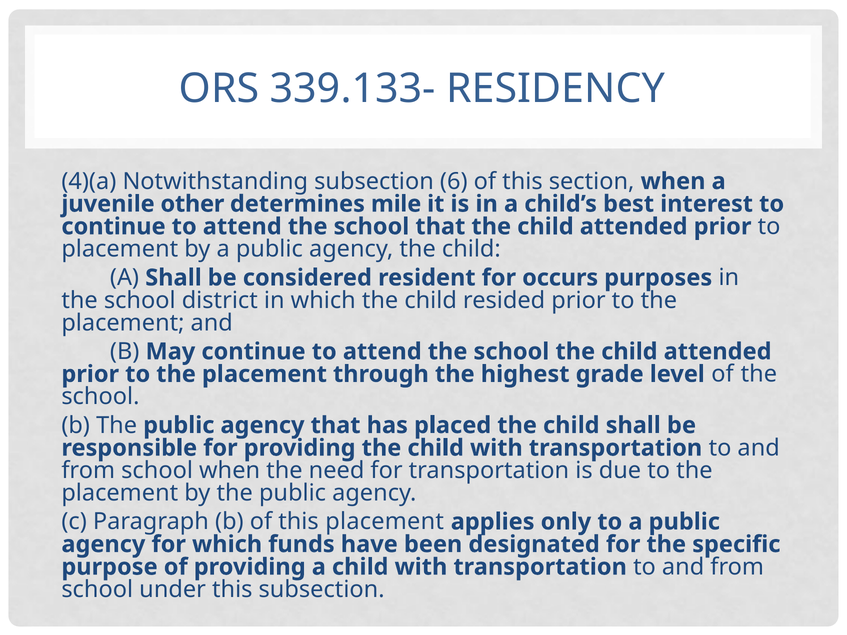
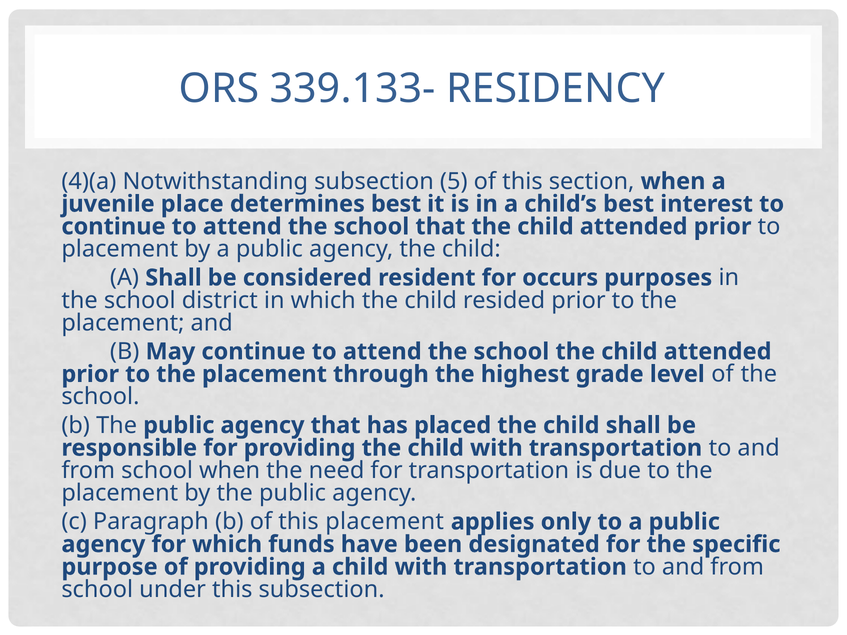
6: 6 -> 5 (454, 181)
other: other -> place (192, 204)
determines mile: mile -> best (396, 204)
